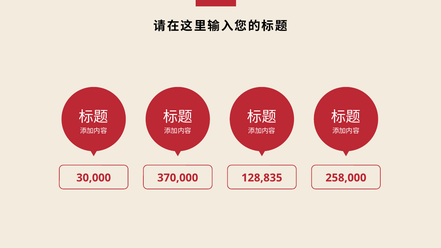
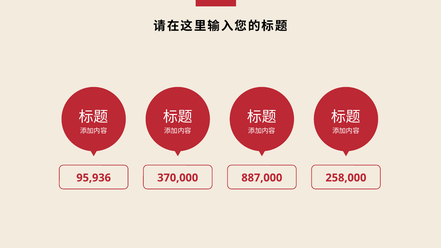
30,000: 30,000 -> 95,936 (94, 178)
128,835: 128,835 -> 887,000 (262, 178)
